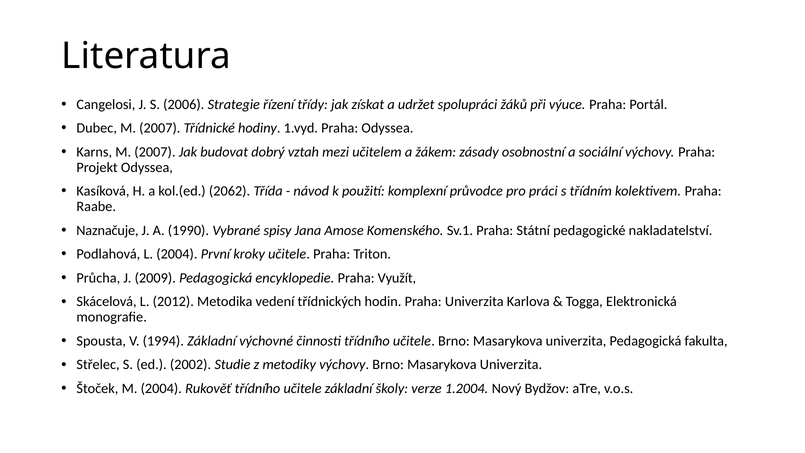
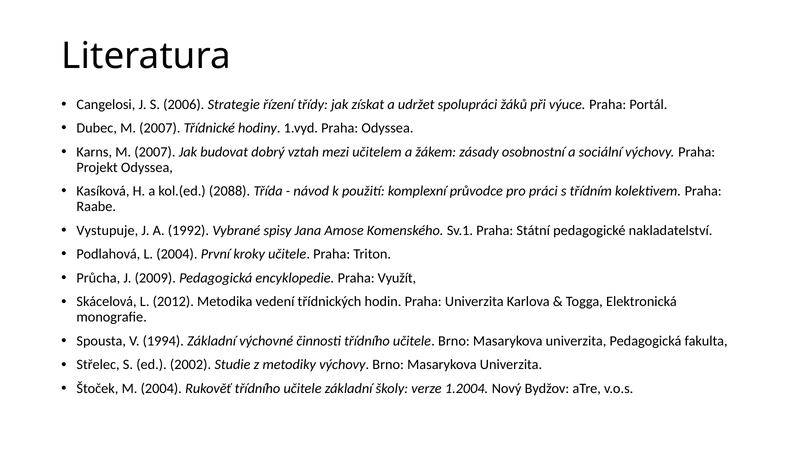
2062: 2062 -> 2088 (230, 191)
Naznačuje: Naznačuje -> Vystupuje (107, 230)
1990: 1990 -> 1992 (188, 230)
